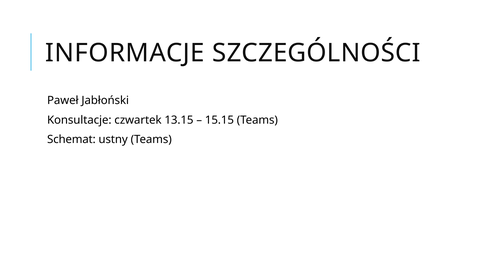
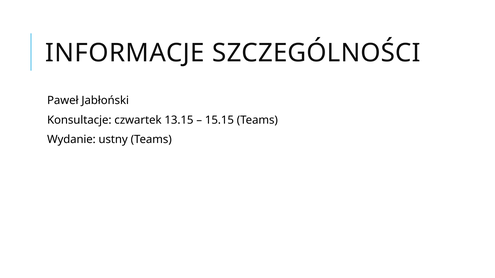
Schemat: Schemat -> Wydanie (71, 140)
